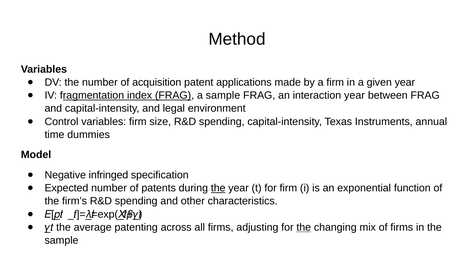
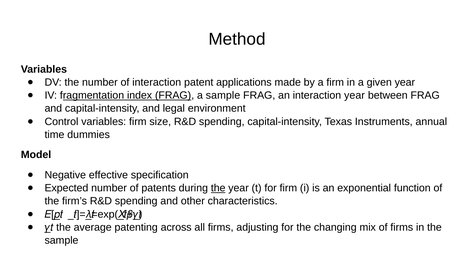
of acquisition: acquisition -> interaction (157, 82)
infringed: infringed -> effective (108, 175)
the underline: present -> none (304, 227)
